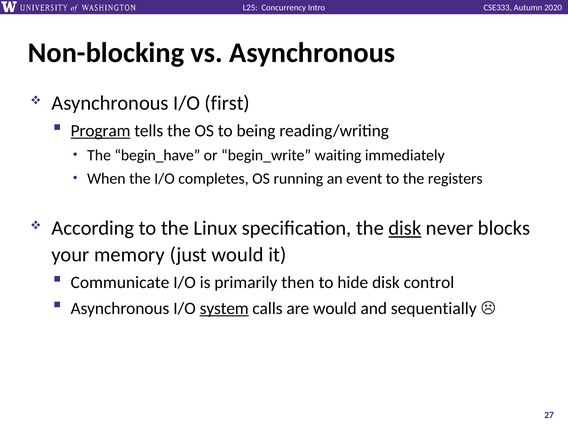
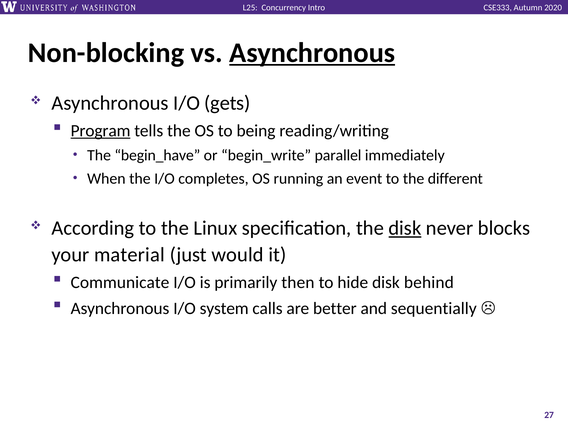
Asynchronous underline: none -> present (312, 53)
first: first -> gets (227, 103)
waiting: waiting -> parallel (338, 155)
registers: registers -> different (455, 179)
memory: memory -> material (129, 255)
control: control -> behind (429, 282)
system underline: present -> none (224, 308)
are would: would -> better (335, 308)
